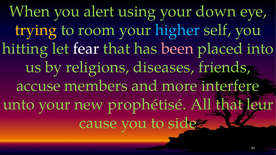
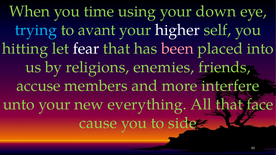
alert: alert -> time (99, 11)
trying colour: yellow -> light blue (36, 30)
room: room -> avant (97, 30)
higher colour: light blue -> white (177, 30)
diseases: diseases -> enemies (164, 67)
prophétisé: prophétisé -> everything (147, 105)
leur: leur -> face (260, 105)
